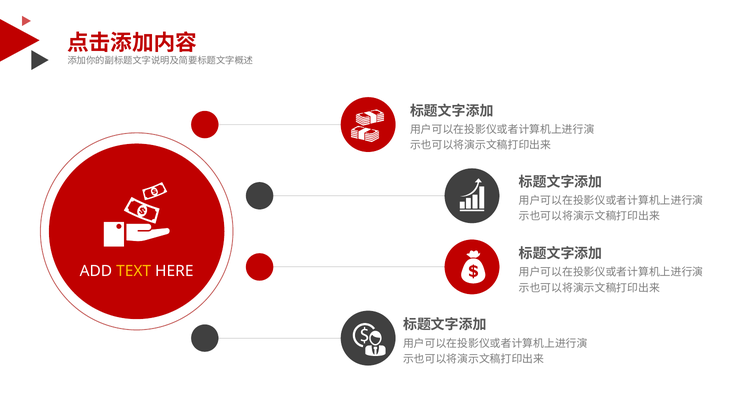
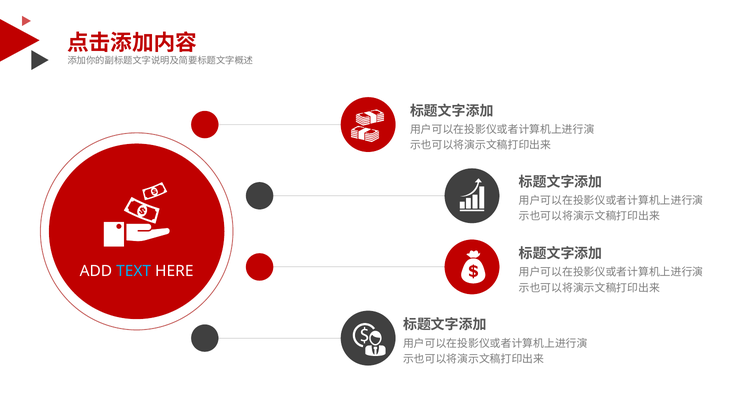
TEXT colour: yellow -> light blue (134, 271)
